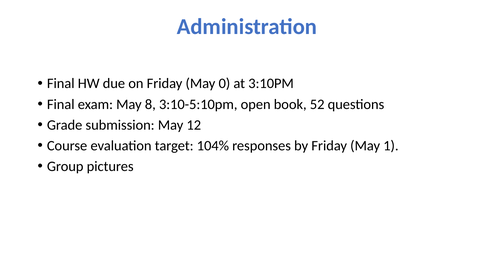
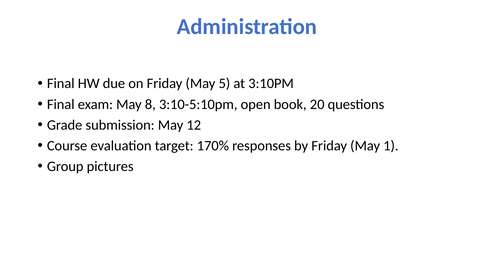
0: 0 -> 5 (224, 84)
52: 52 -> 20 (317, 104)
104%: 104% -> 170% (213, 146)
